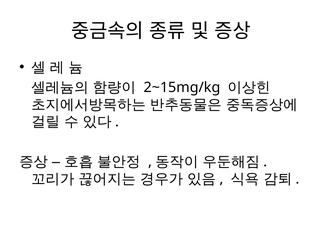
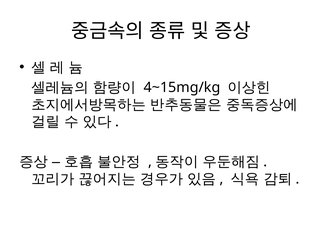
2~15mg/kg: 2~15mg/kg -> 4~15mg/kg (182, 88)
